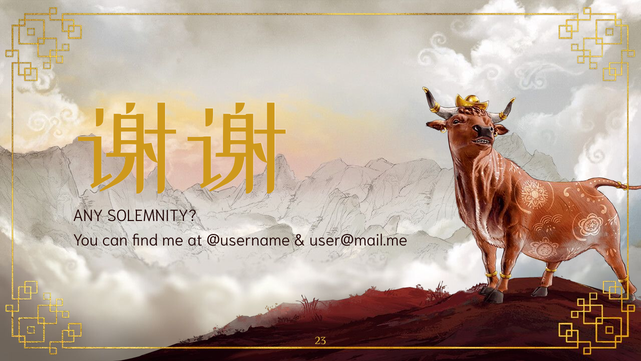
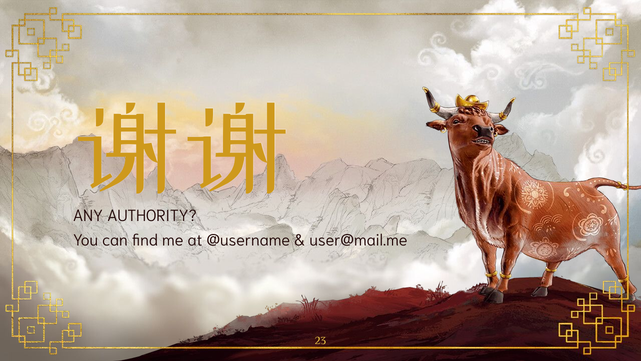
SOLEMNITY: SOLEMNITY -> AUTHORITY (152, 216)
